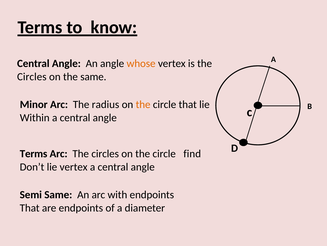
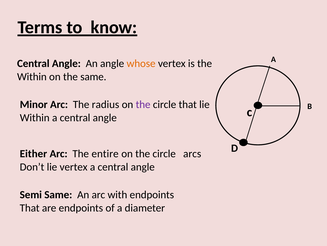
Circles: Circles -> Within (32, 76)
the colour: orange -> purple (143, 104)
Terms: Terms -> Either (33, 153)
Arc The circles: circles -> entire (105, 153)
find: find -> arcs (192, 153)
